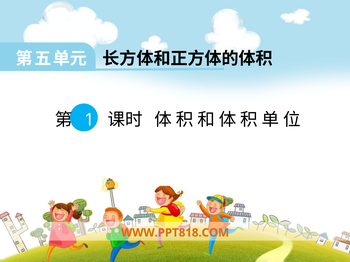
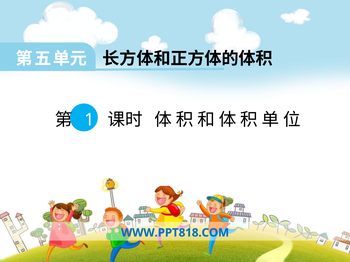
WWW.PPT818.COM colour: orange -> blue (175, 233)
